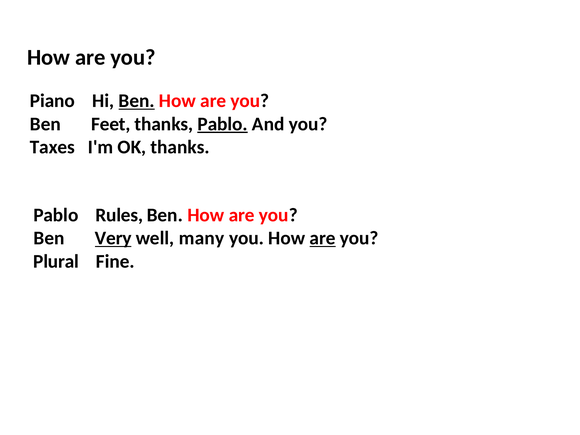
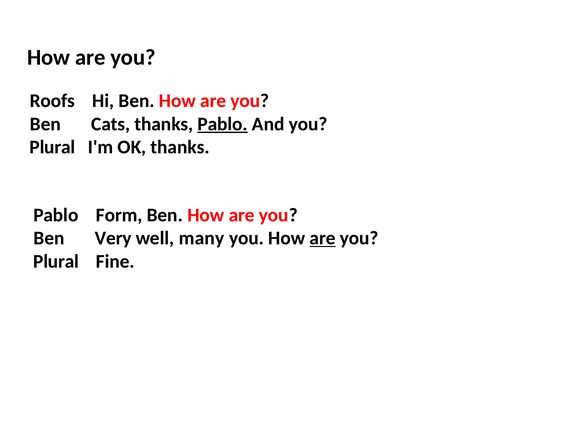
Piano: Piano -> Roofs (52, 101)
Ben underline: present -> none (137, 101)
Feet: Feet -> Cats (111, 124)
Taxes: Taxes -> Plural (52, 147)
Rules: Rules -> Form (119, 215)
Very underline: present -> none (113, 238)
